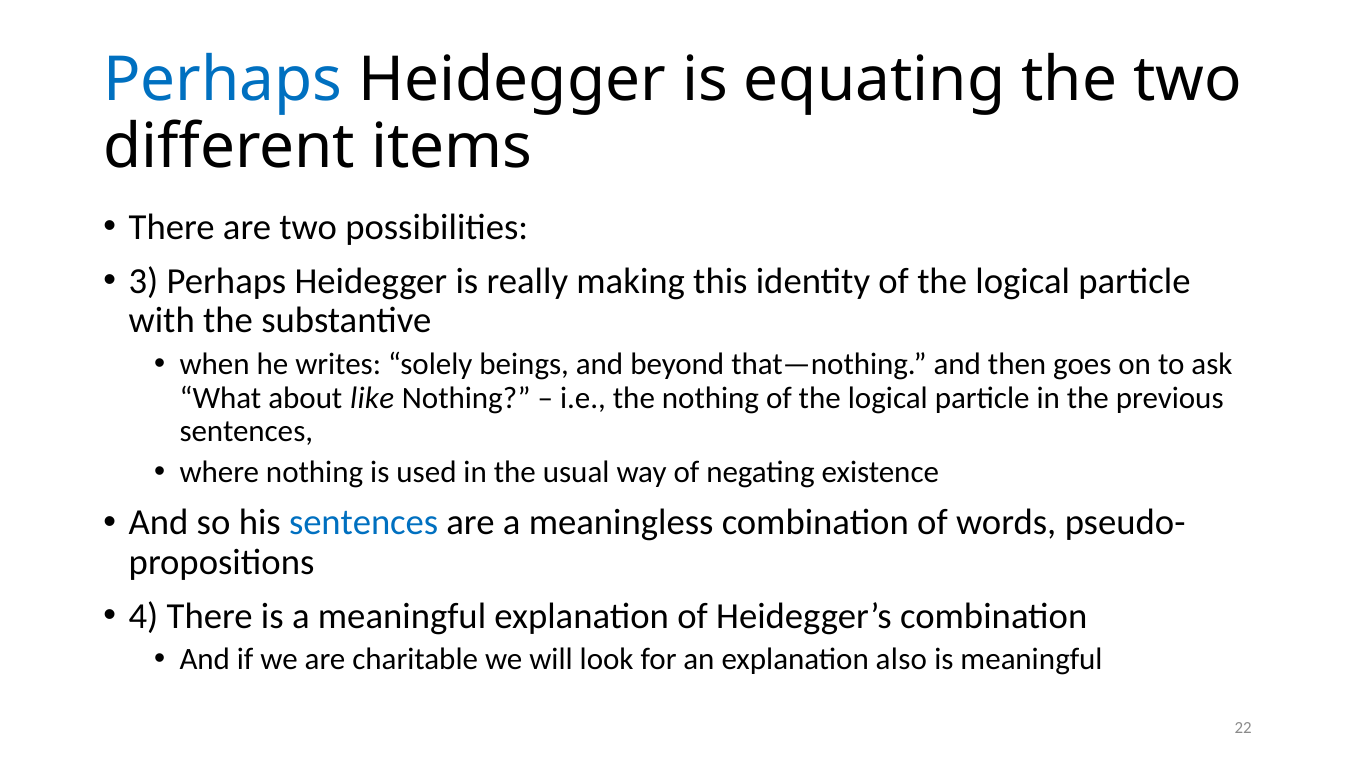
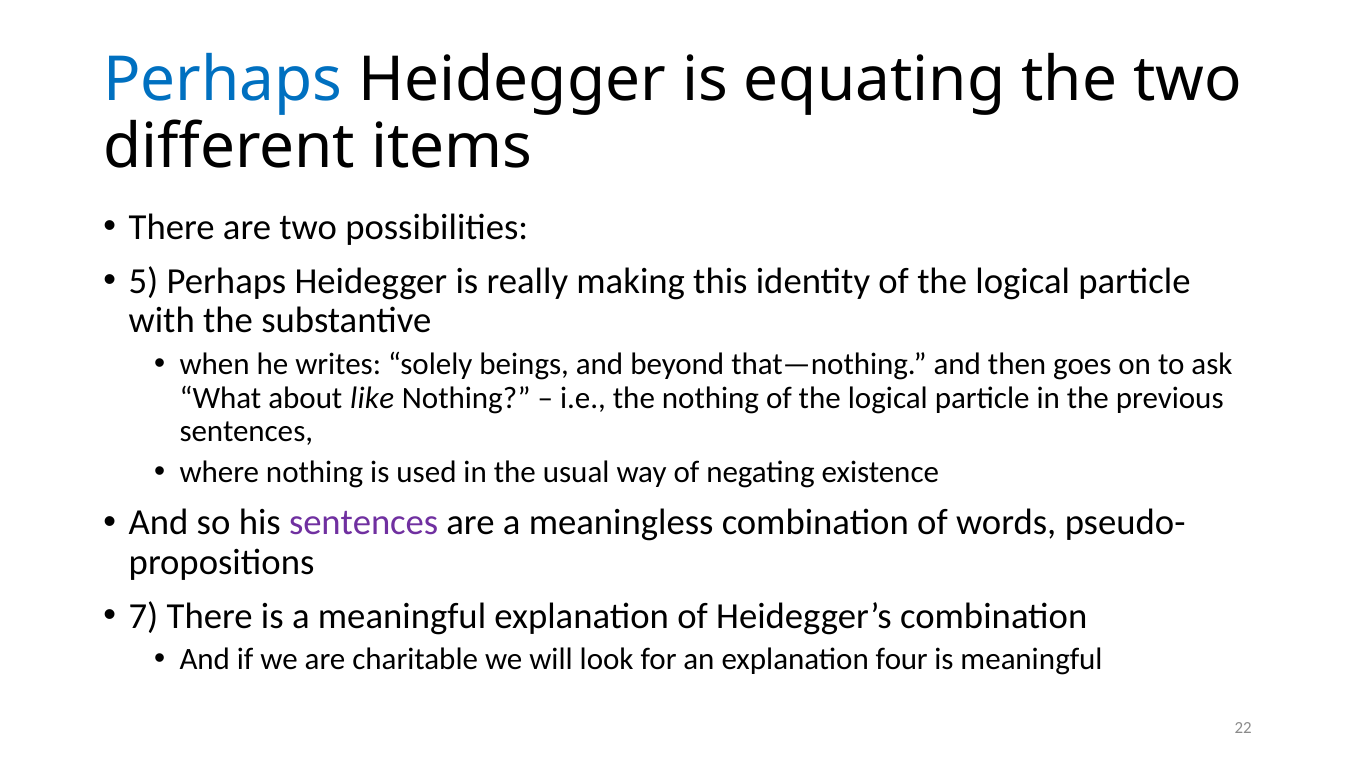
3: 3 -> 5 (144, 281)
sentences colour: blue -> purple (364, 523)
4: 4 -> 7 (144, 616)
also: also -> four (902, 660)
